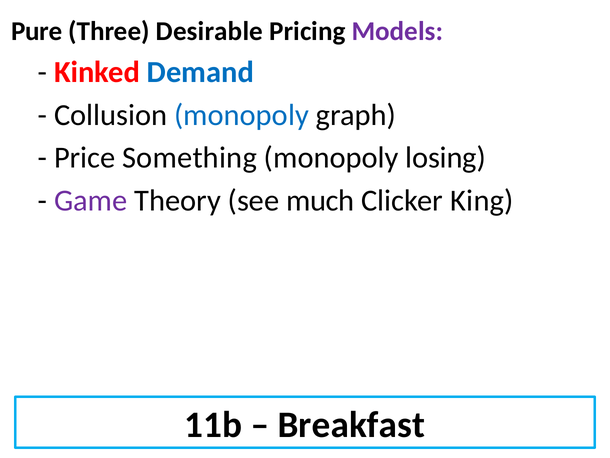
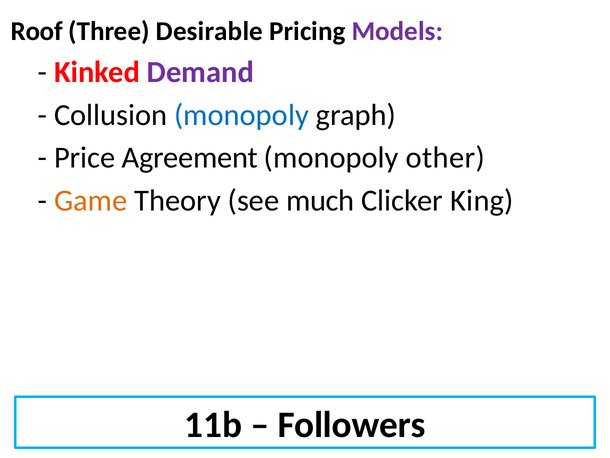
Pure: Pure -> Roof (37, 31)
Demand colour: blue -> purple (200, 72)
Something: Something -> Agreement (190, 158)
losing: losing -> other (445, 158)
Game colour: purple -> orange (91, 200)
Breakfast: Breakfast -> Followers (351, 424)
